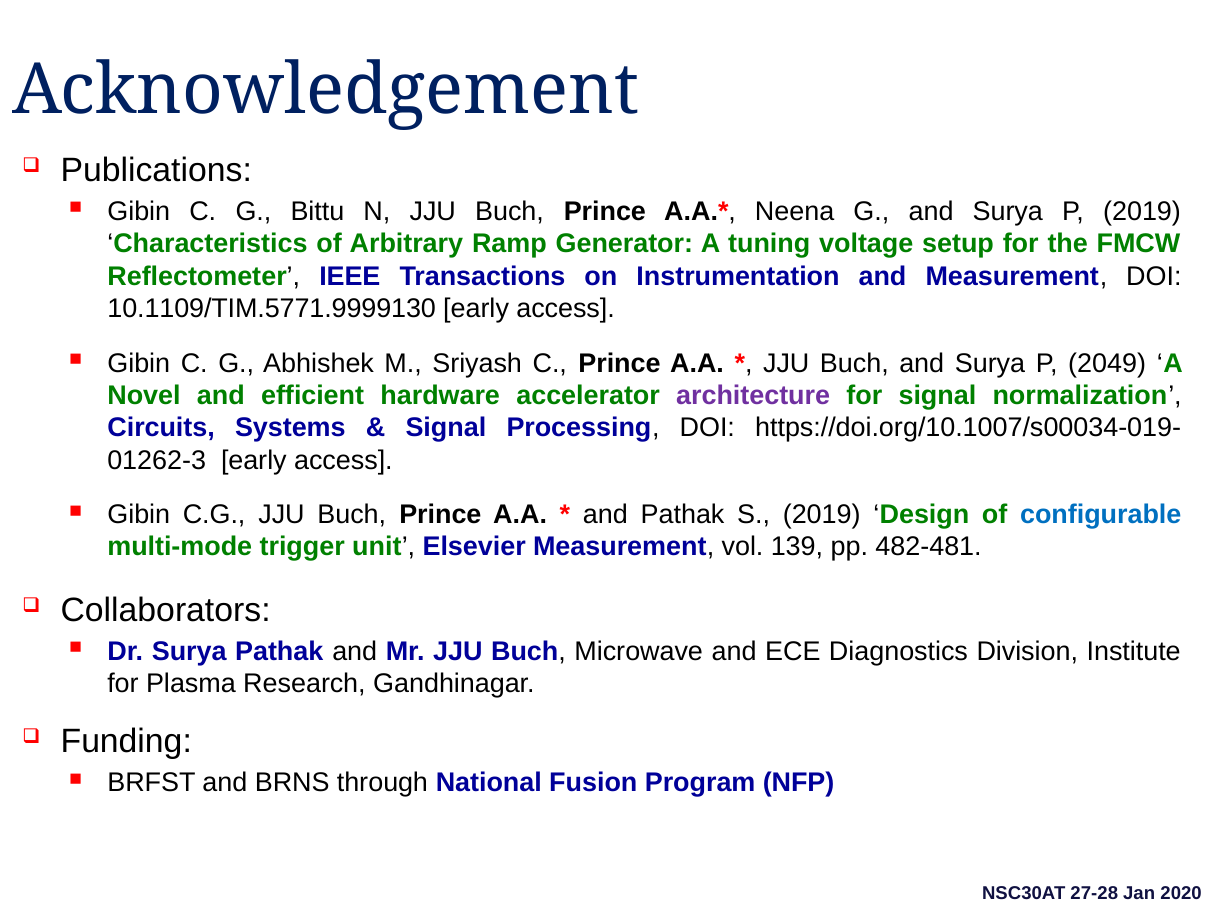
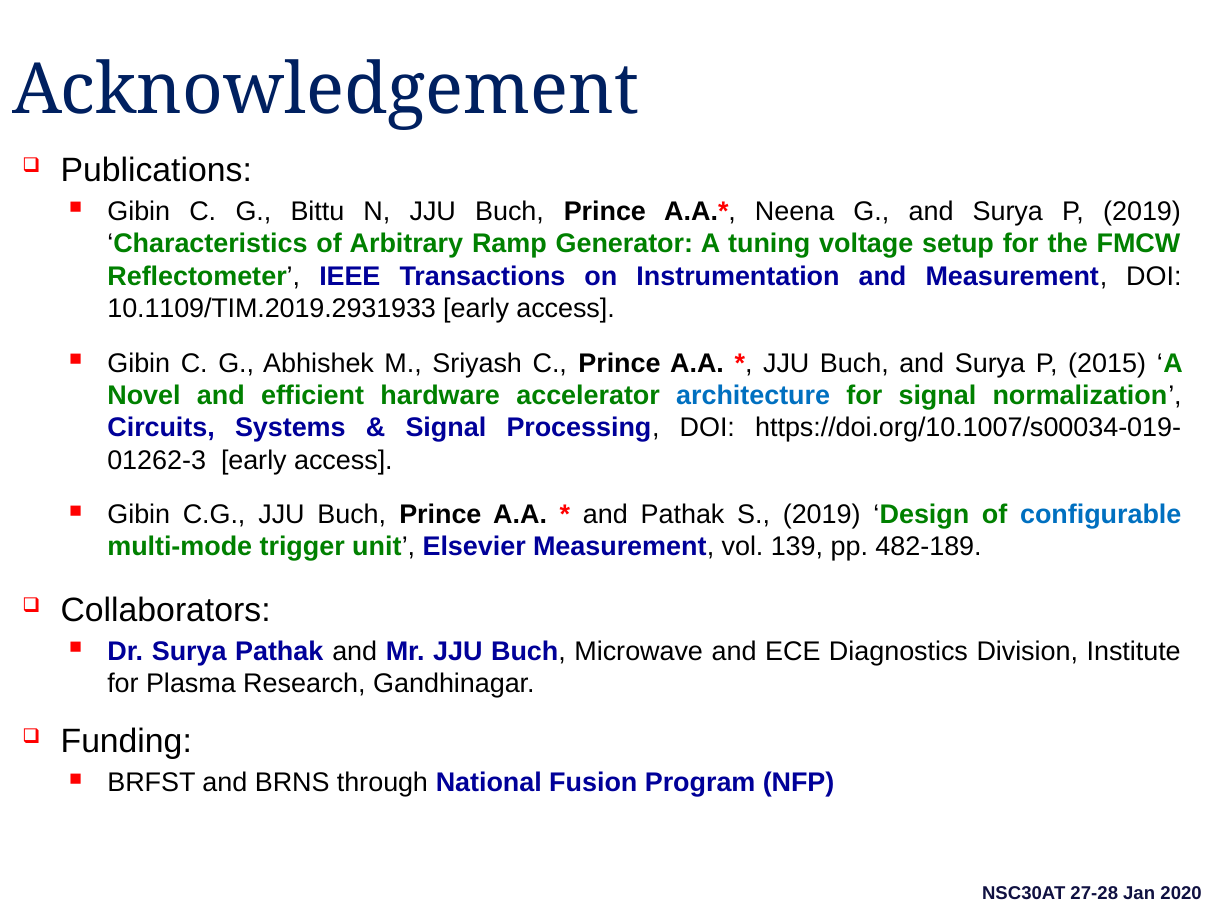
10.1109/TIM.5771.9999130: 10.1109/TIM.5771.9999130 -> 10.1109/TIM.2019.2931933 (272, 309)
2049: 2049 -> 2015 (1107, 363)
architecture colour: purple -> blue (753, 396)
482-481: 482-481 -> 482-189 (929, 547)
